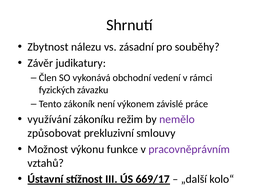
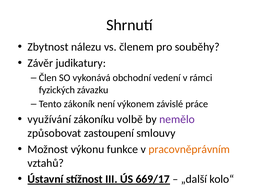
zásadní: zásadní -> členem (136, 47)
režim: režim -> volbě (130, 120)
prekluzivní: prekluzivní -> zastoupení (109, 133)
pracovněprávním colour: purple -> orange (189, 149)
